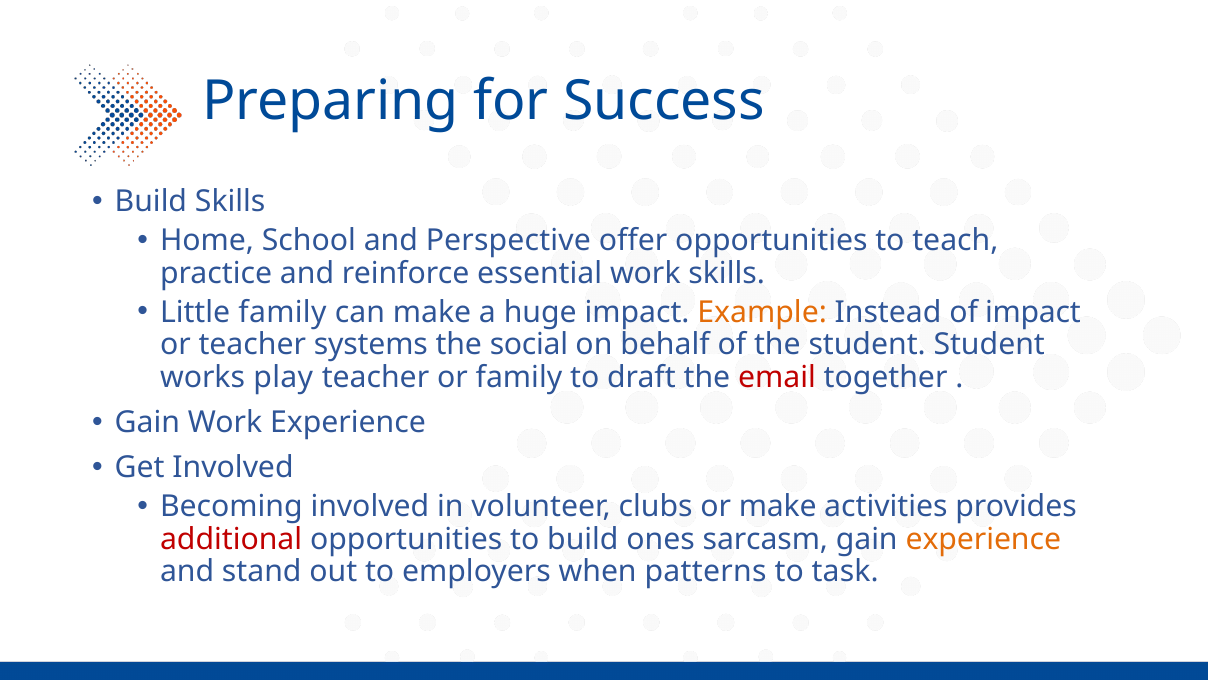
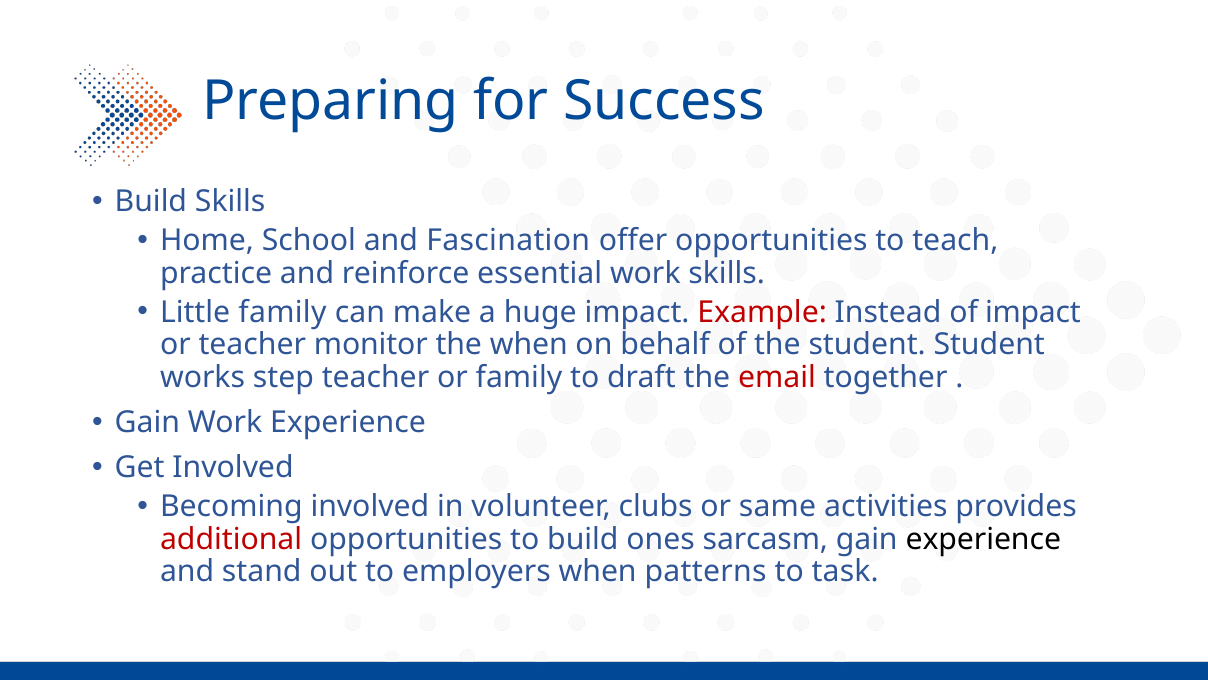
Perspective: Perspective -> Fascination (508, 240)
Example colour: orange -> red (762, 312)
systems: systems -> monitor (371, 345)
the social: social -> when (529, 345)
play: play -> step (283, 377)
or make: make -> same (778, 506)
experience colour: orange -> black (983, 539)
